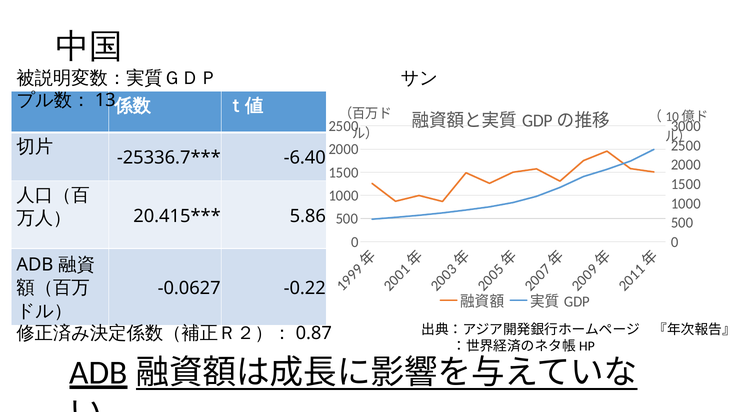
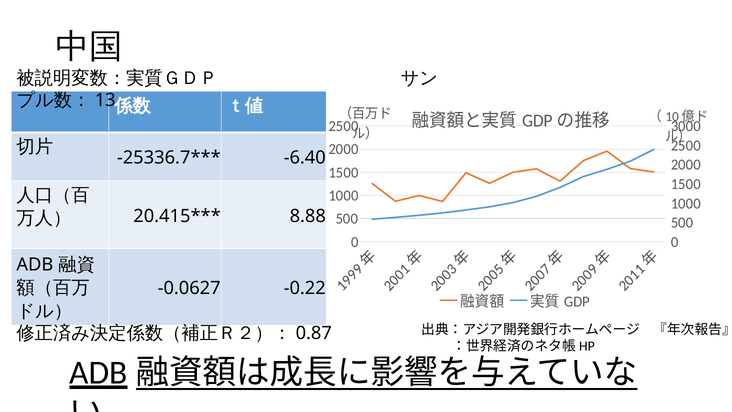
5.86: 5.86 -> 8.88 (308, 216)
